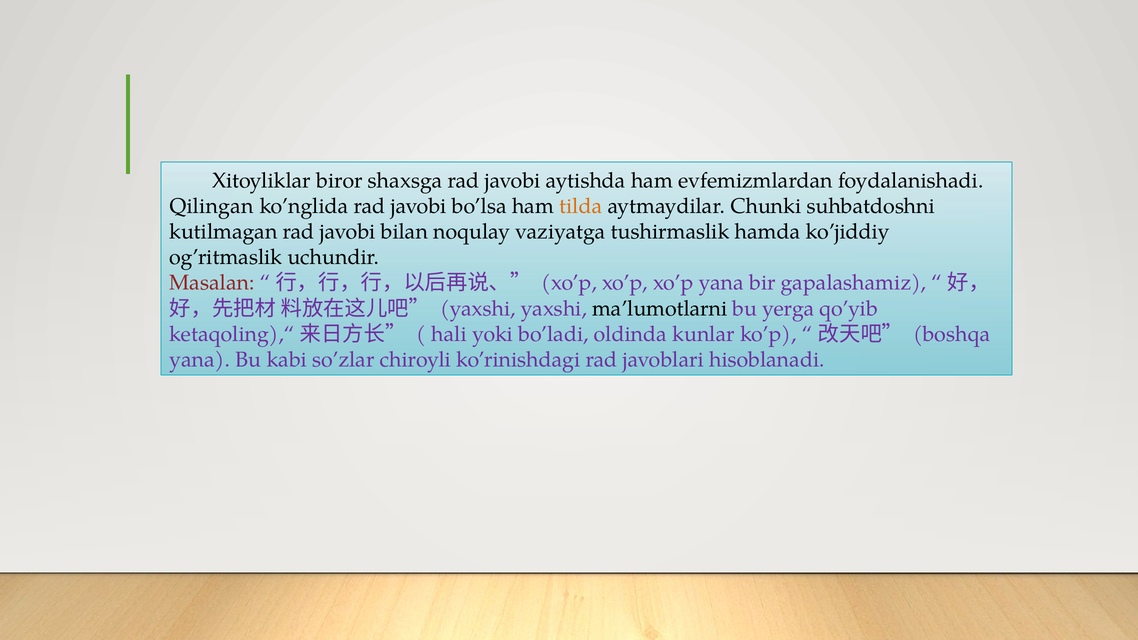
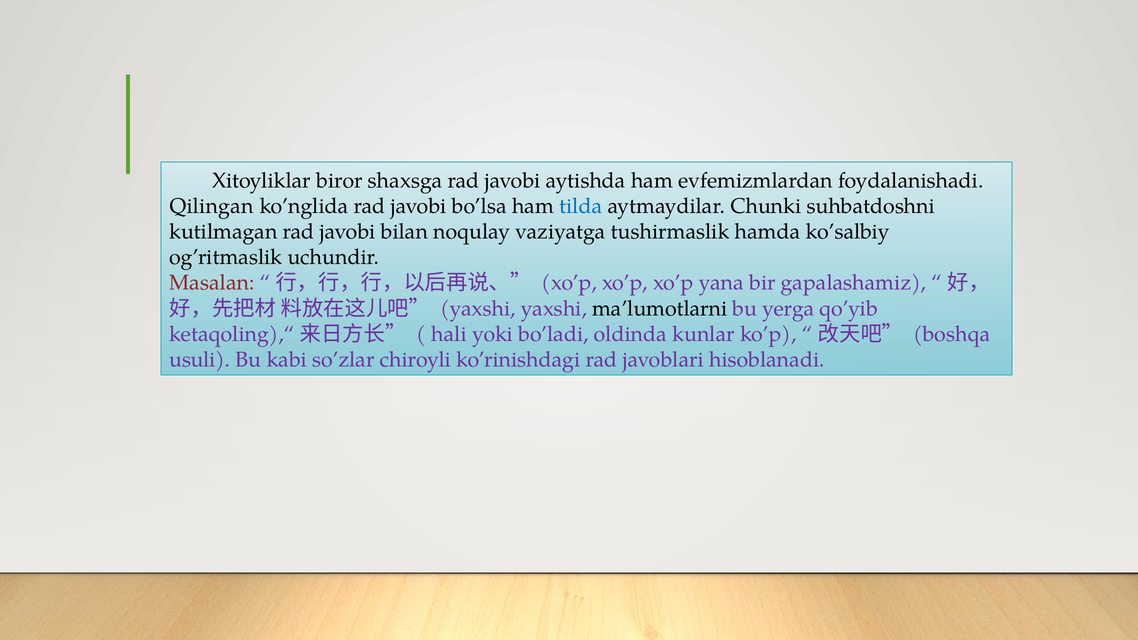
tilda colour: orange -> blue (581, 206)
ko’jiddiy: ko’jiddiy -> ko’salbiy (848, 232)
yana: yana -> usuli (200, 360)
